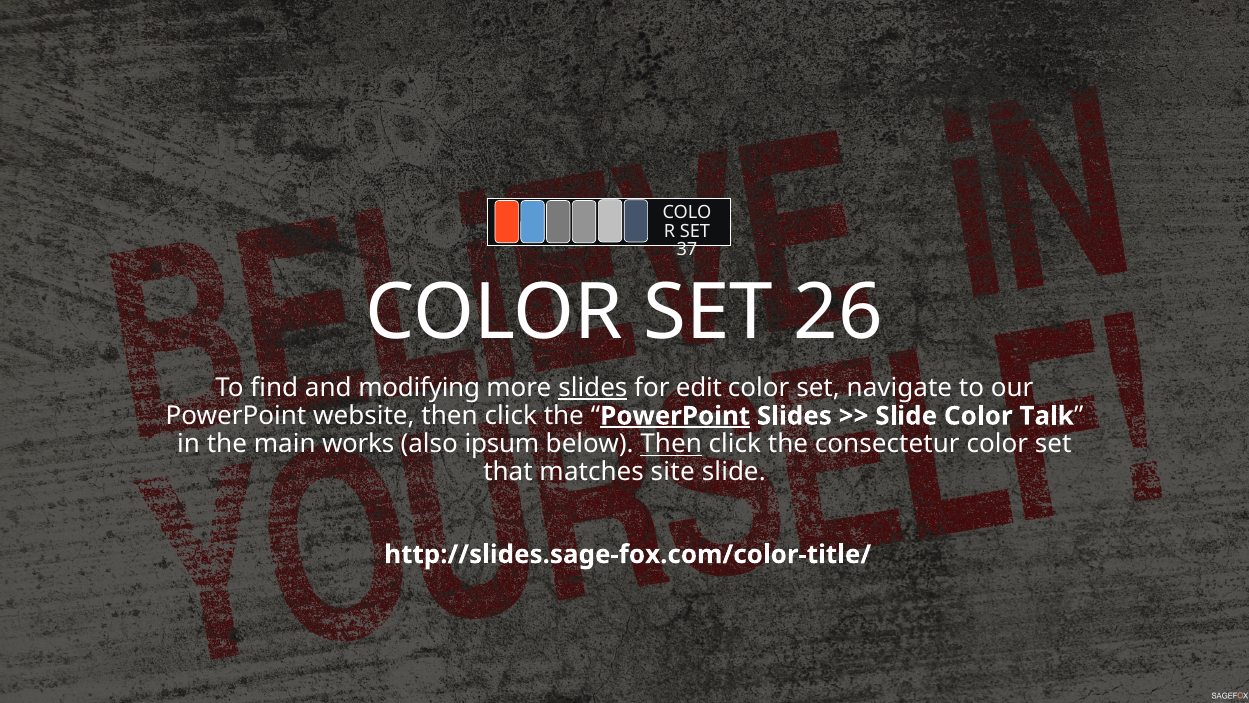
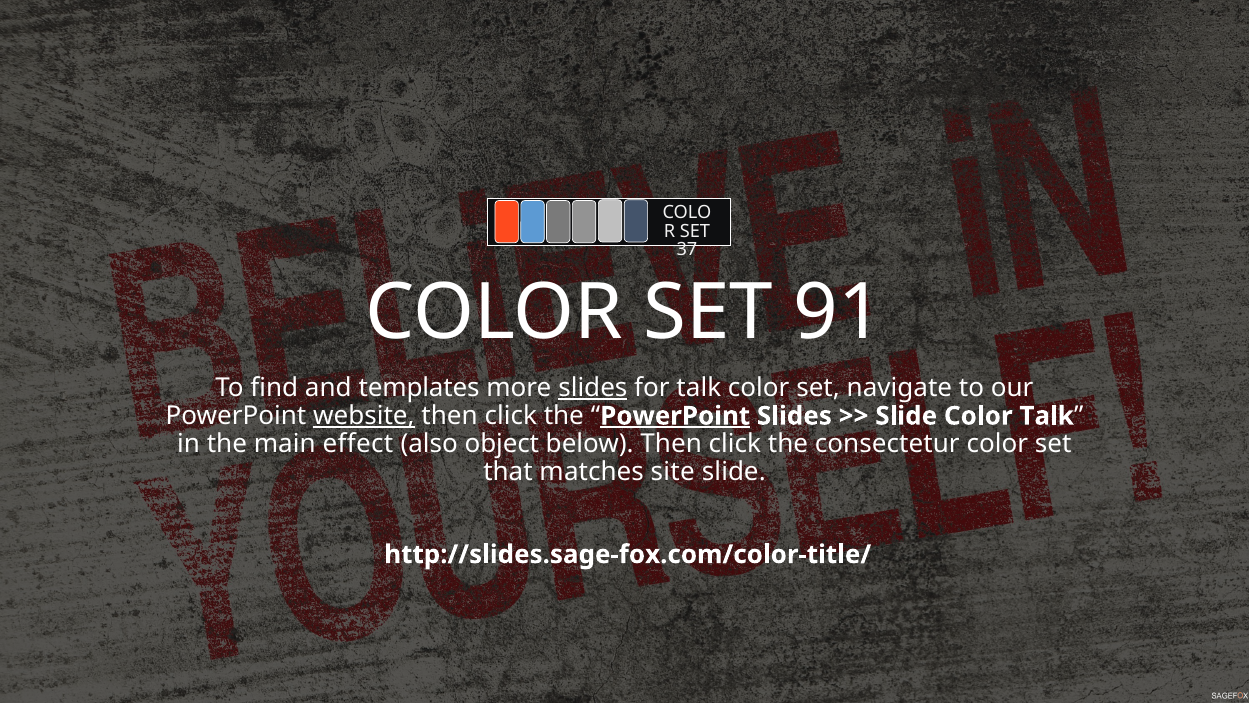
26: 26 -> 91 (838, 312)
modifying: modifying -> templates (419, 388)
for edit: edit -> talk (699, 388)
website underline: none -> present (364, 416)
works: works -> effect (358, 444)
ipsum: ipsum -> object (502, 444)
Then underline: present -> none (671, 444)
